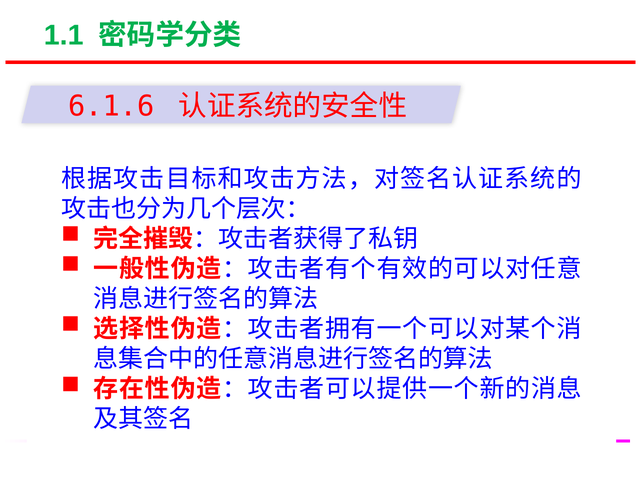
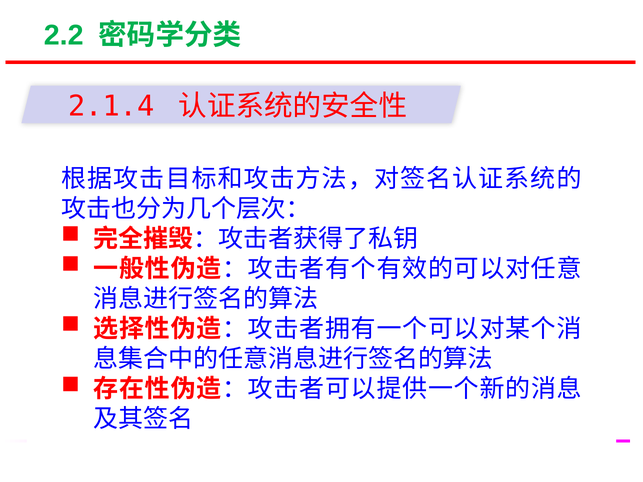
1.1: 1.1 -> 2.2 (64, 35)
6.1.6: 6.1.6 -> 2.1.4 (111, 106)
